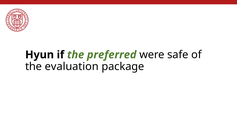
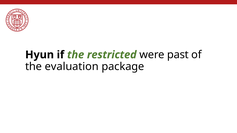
preferred: preferred -> restricted (112, 55)
safe: safe -> past (178, 55)
